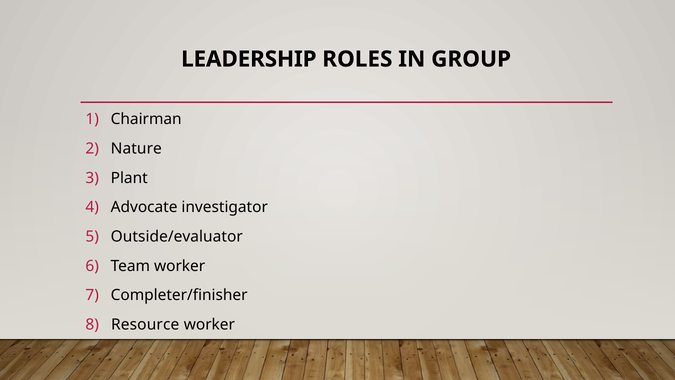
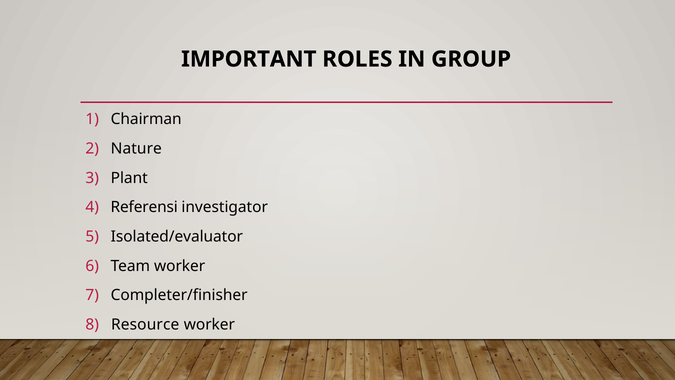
LEADERSHIP: LEADERSHIP -> IMPORTANT (249, 59)
Advocate: Advocate -> Referensi (144, 207)
Outside/evaluator: Outside/evaluator -> Isolated/evaluator (177, 236)
